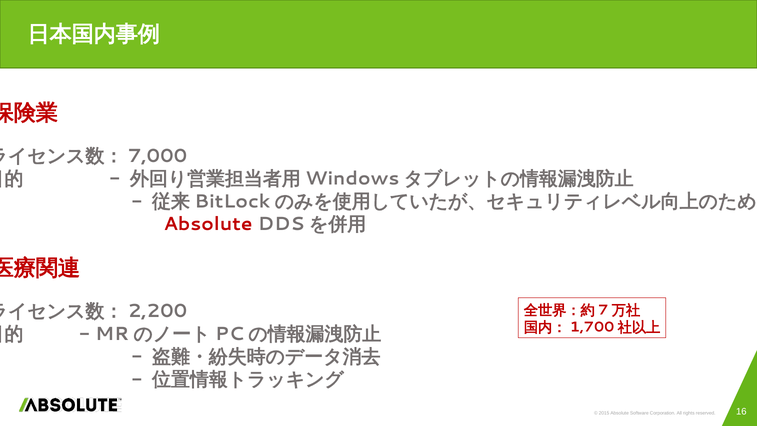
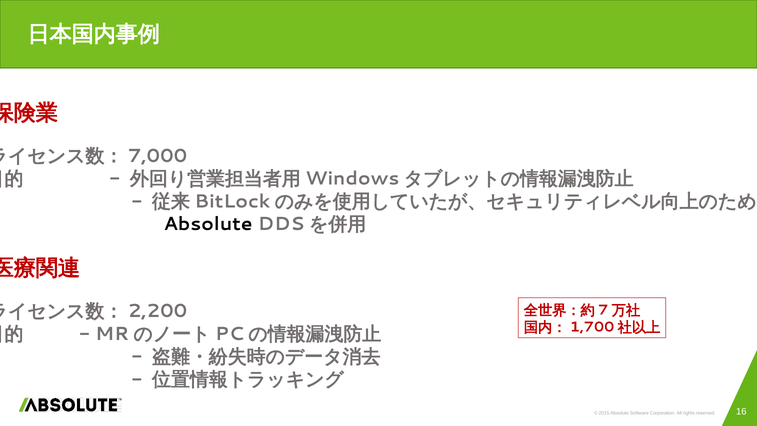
Absolute colour: red -> black (208, 224)
